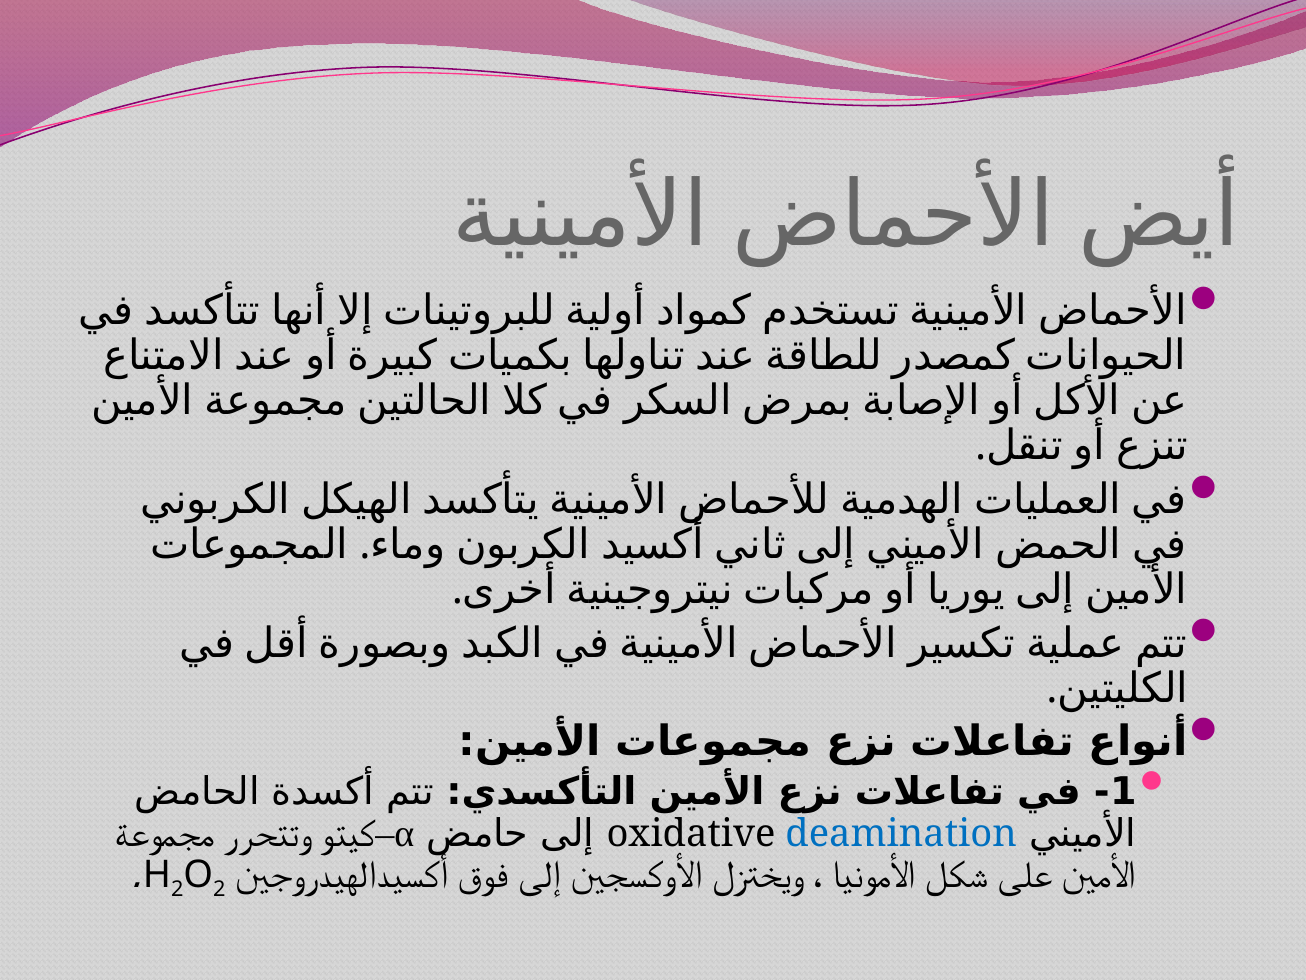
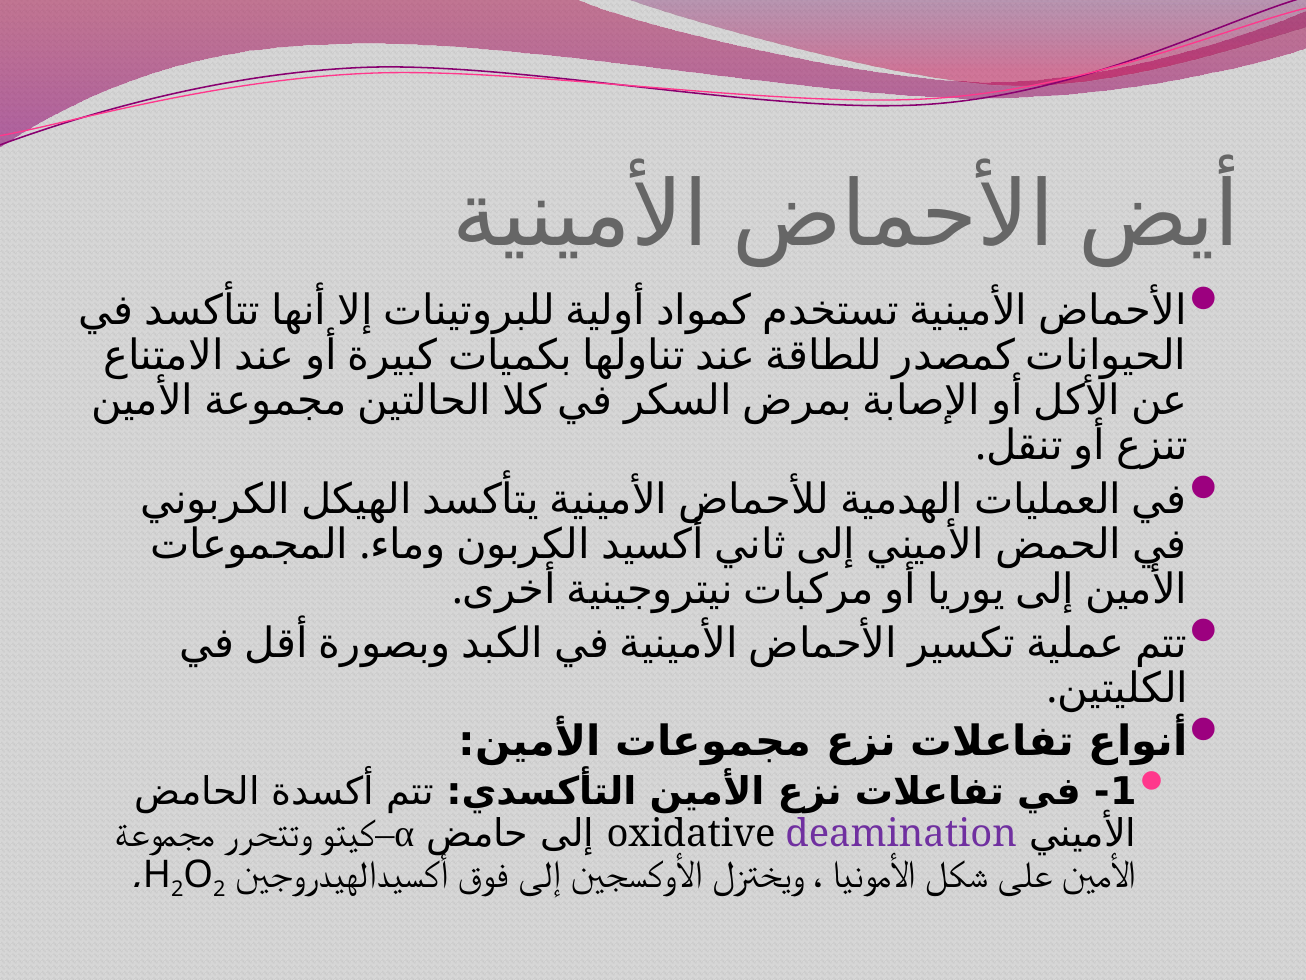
deamination colour: blue -> purple (901, 833)
